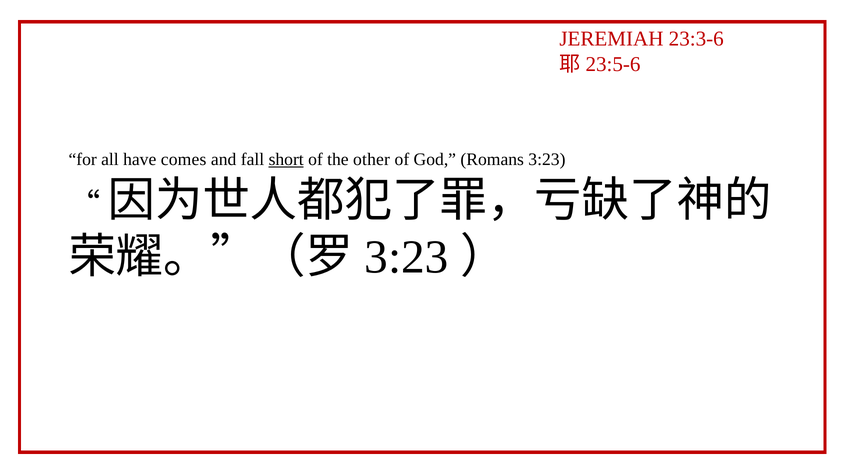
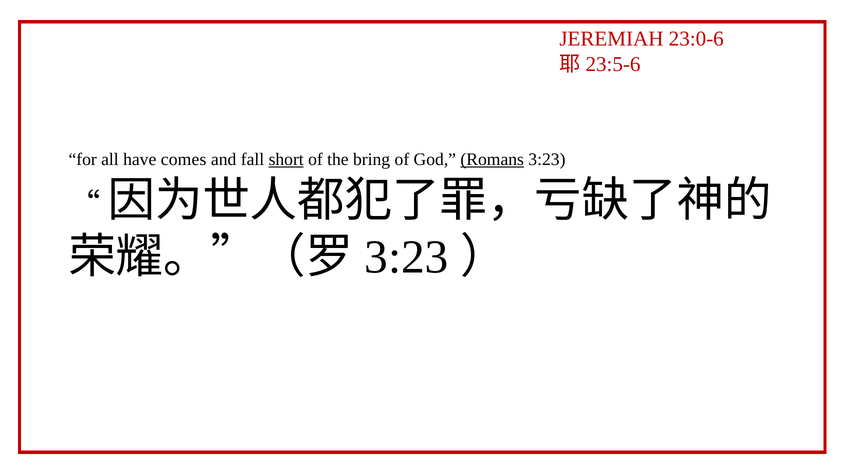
23:3-6: 23:3-6 -> 23:0-6 (696, 39)
other: other -> bring (372, 159)
Romans underline: none -> present (492, 159)
